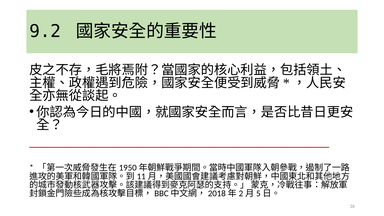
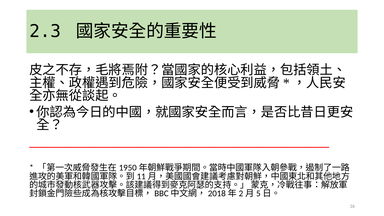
9.2: 9.2 -> 2.3 (45, 31)
